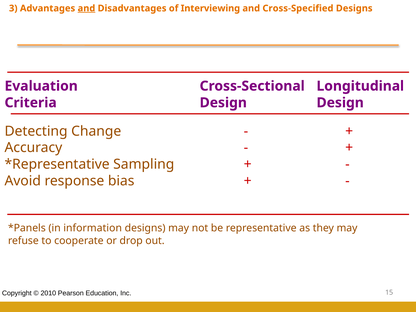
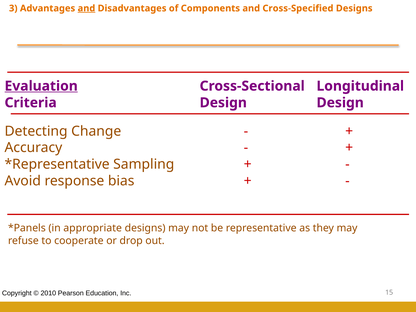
Interviewing: Interviewing -> Components (210, 8)
Evaluation underline: none -> present (41, 86)
information: information -> appropriate (93, 228)
